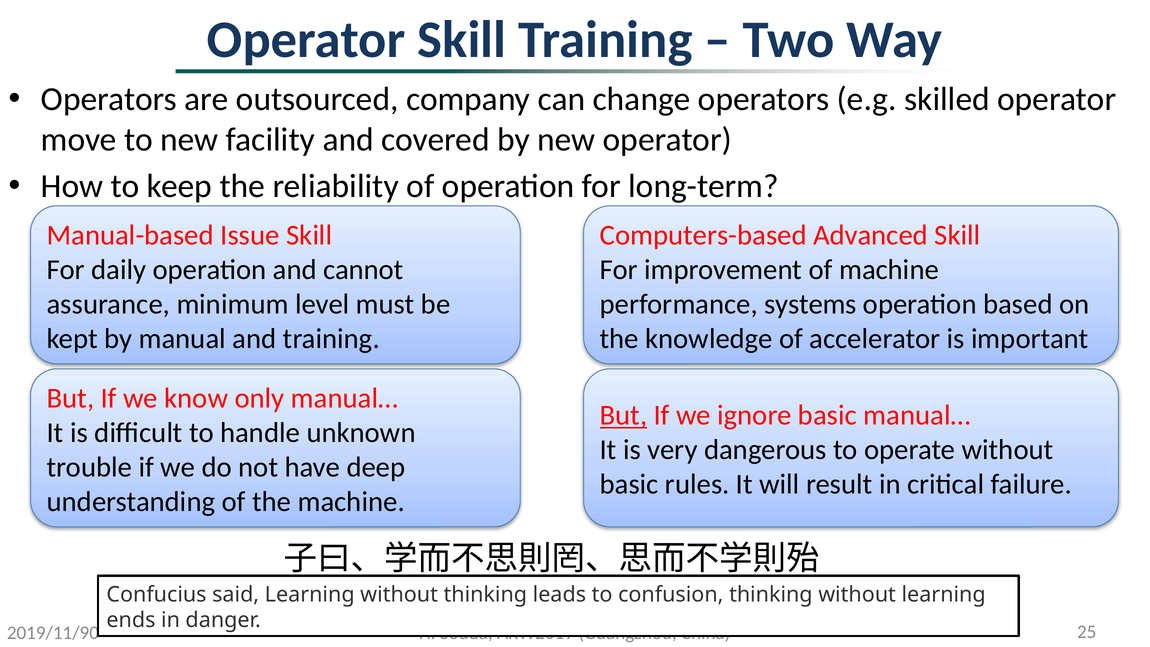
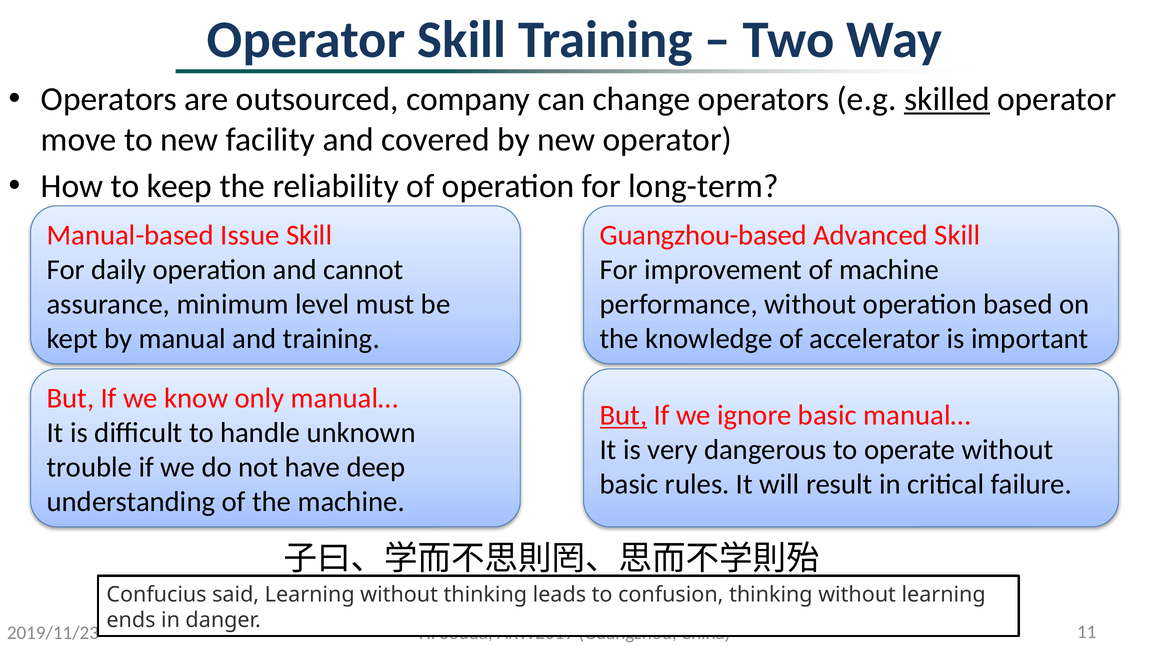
skilled underline: none -> present (947, 99)
Computers-based: Computers-based -> Guangzhou-based (703, 235)
performance systems: systems -> without (810, 304)
2019/11/90: 2019/11/90 -> 2019/11/23 (53, 633)
25: 25 -> 11 (1087, 632)
